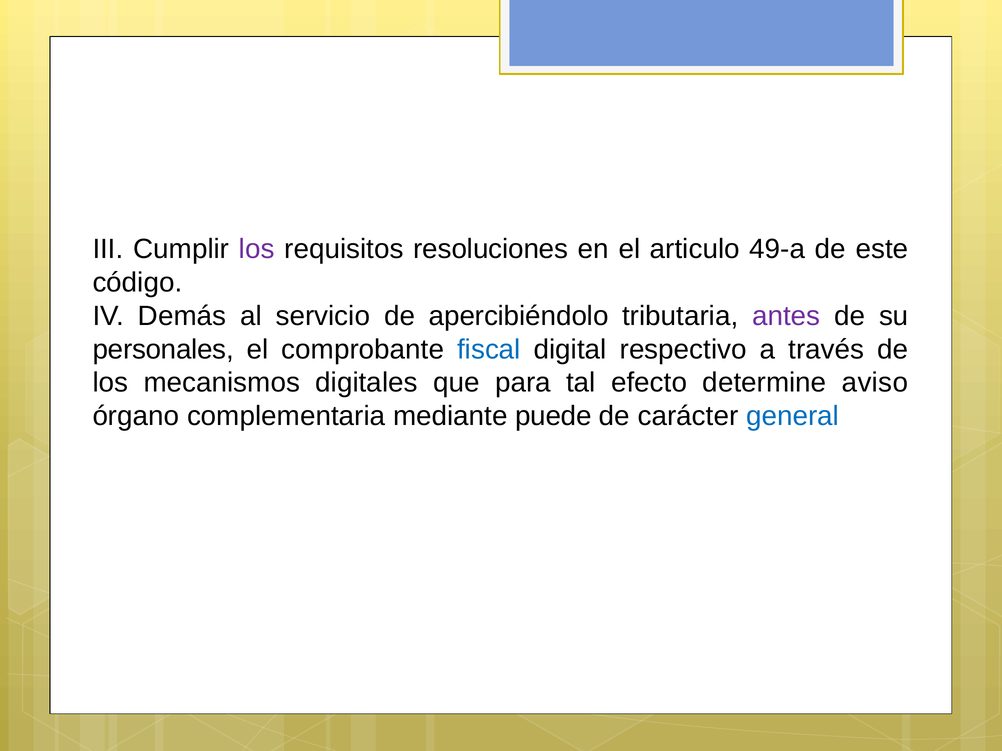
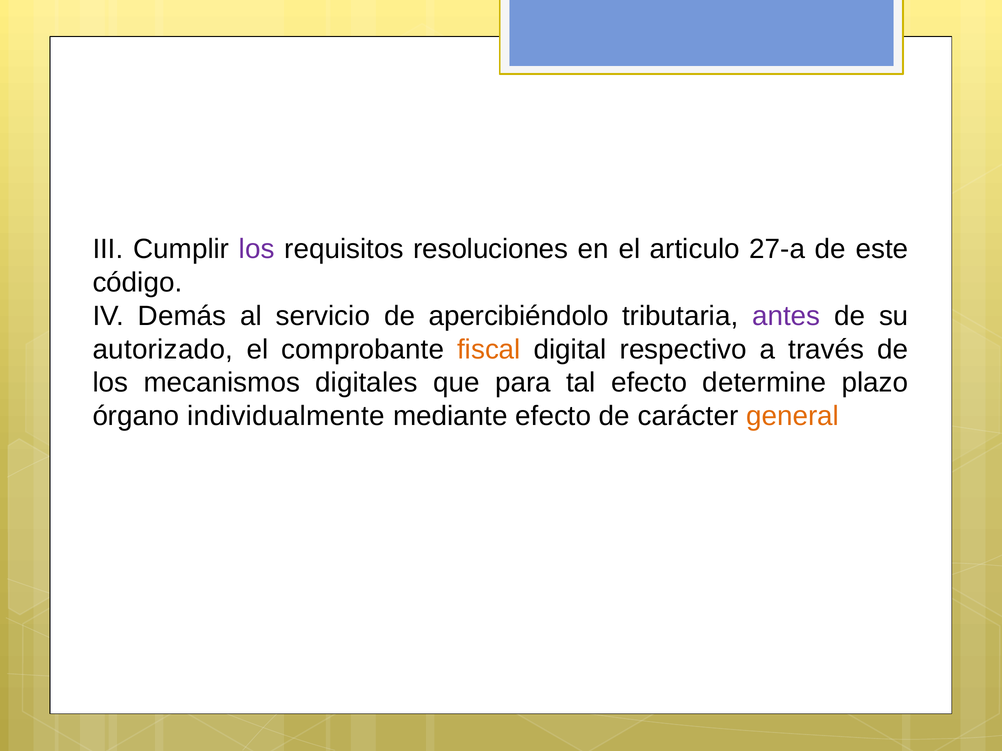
49-a: 49-a -> 27-a (777, 249)
personales: personales -> autorizado (163, 350)
fiscal colour: blue -> orange (489, 350)
aviso: aviso -> plazo (875, 383)
complementaria: complementaria -> individualmente (286, 416)
mediante puede: puede -> efecto (553, 416)
general colour: blue -> orange (793, 416)
